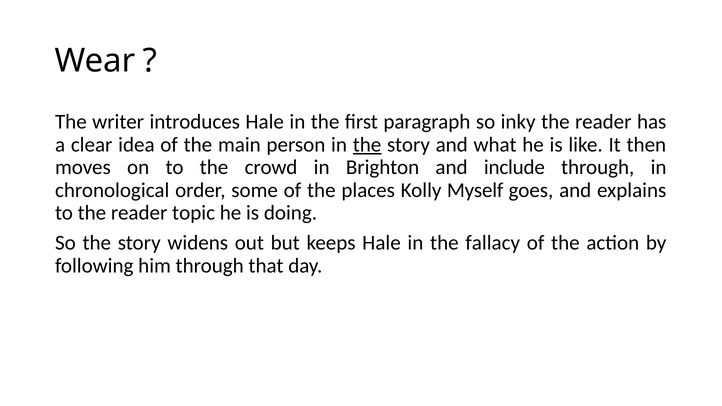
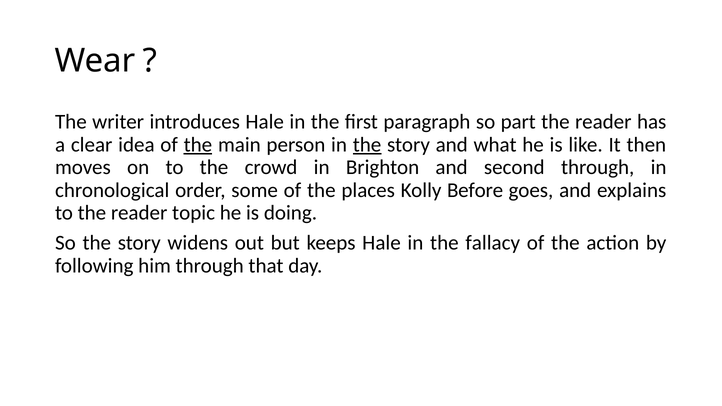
inky: inky -> part (518, 122)
the underline: none -> present (198, 145)
include: include -> second (514, 167)
Myself: Myself -> Before (475, 190)
